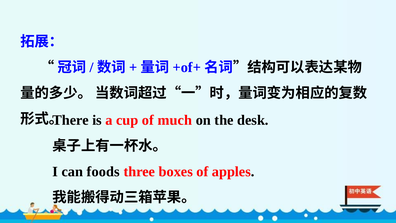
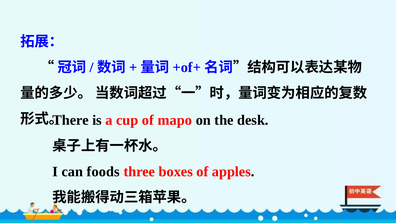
much: much -> mapo (175, 120)
